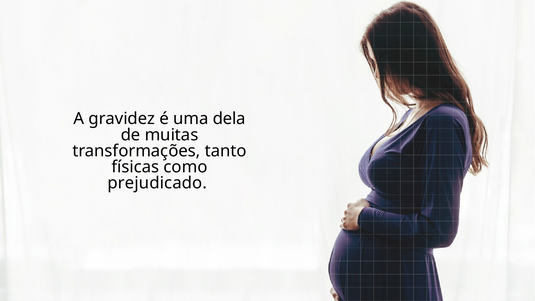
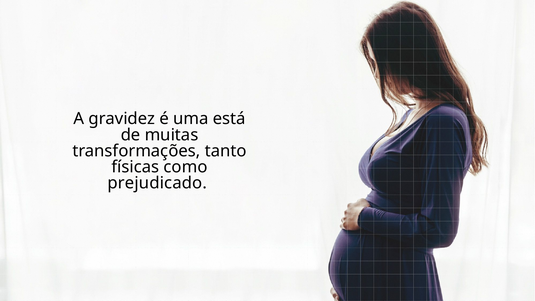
dela: dela -> está (229, 119)
